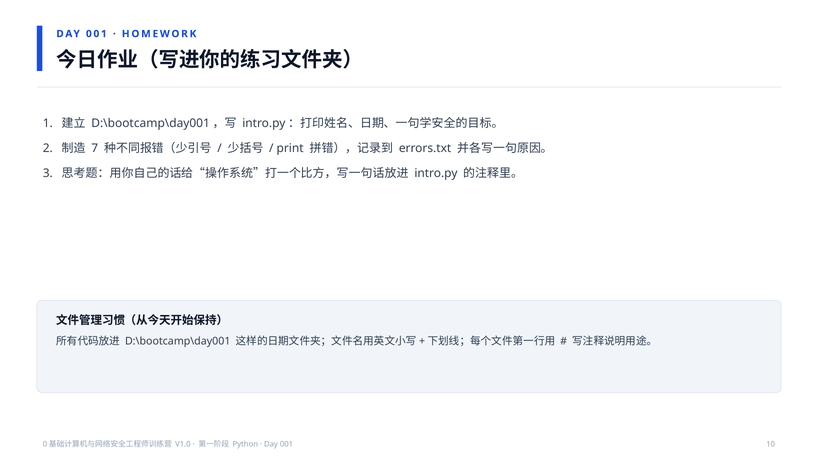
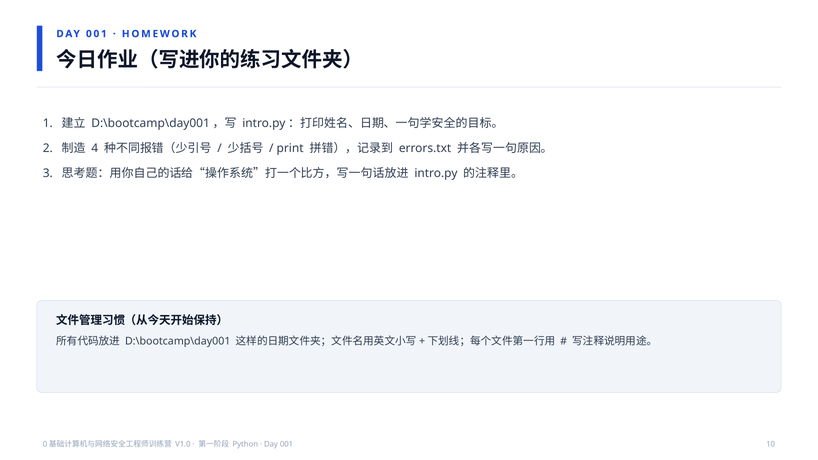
7: 7 -> 4 (95, 148)
